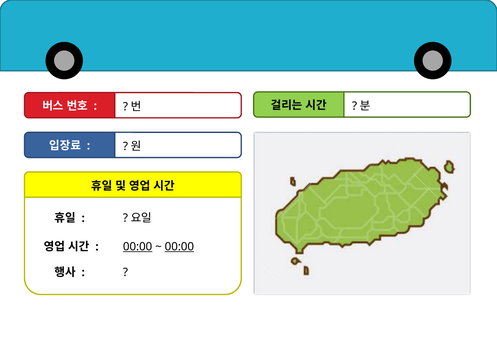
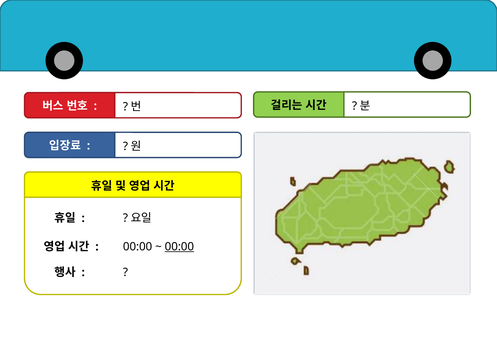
00:00 underline: present -> none (138, 247)
